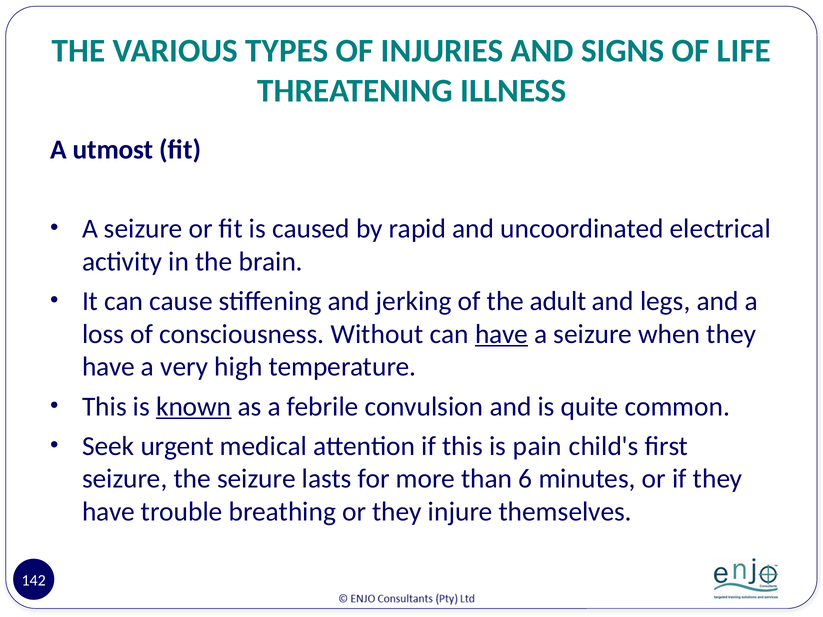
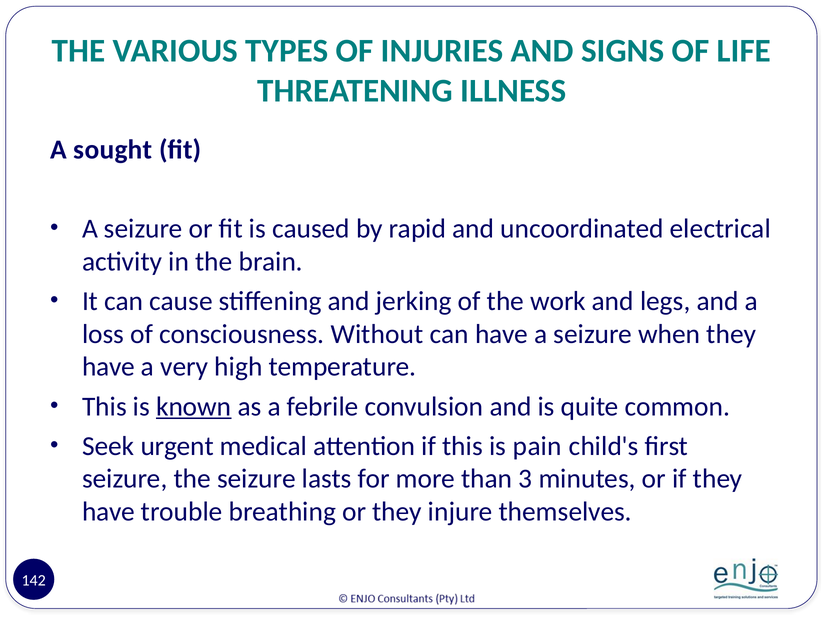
utmost: utmost -> sought (113, 150)
adult: adult -> work (558, 301)
have underline: present -> none (502, 334)
6: 6 -> 3 (525, 479)
